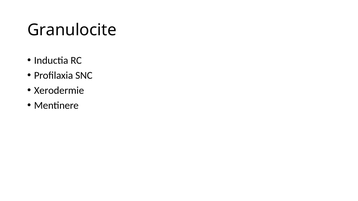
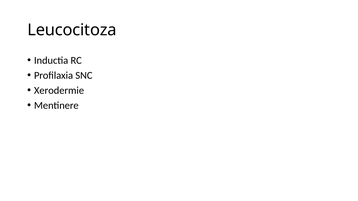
Granulocite: Granulocite -> Leucocitoza (72, 30)
